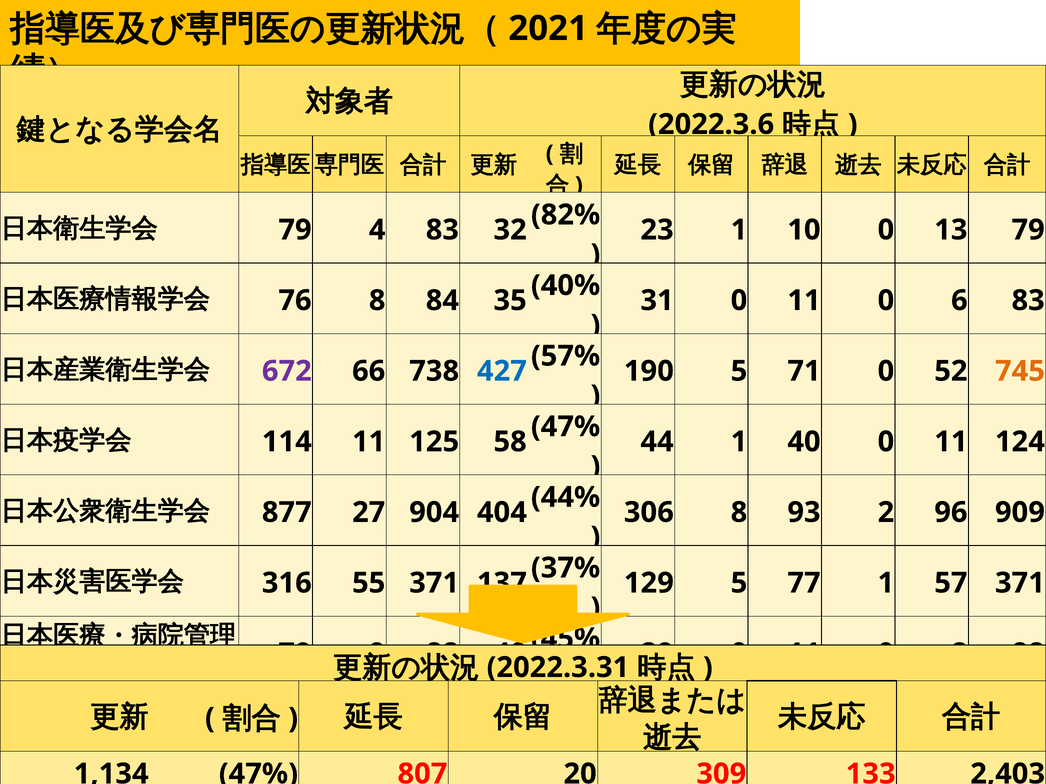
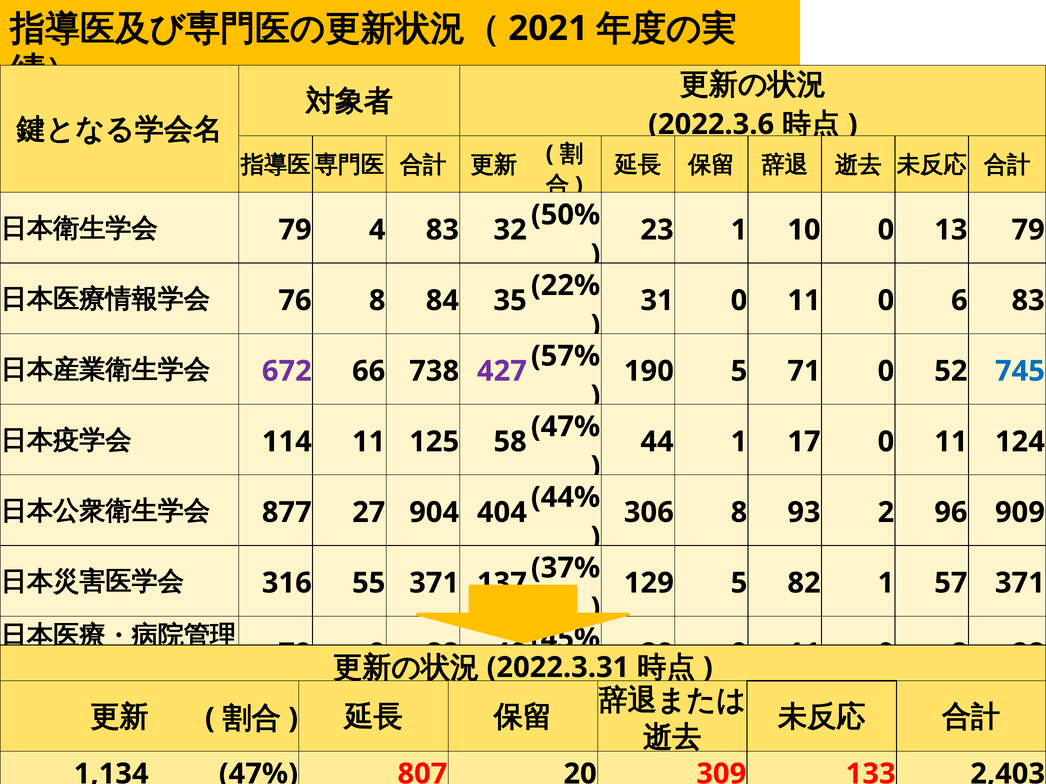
82%: 82% -> 50% (566, 215)
40%: 40% -> 22% (566, 286)
427 colour: blue -> purple (502, 371)
745 colour: orange -> blue (1020, 371)
1 40: 40 -> 17 (804, 442)
77: 77 -> 82 (804, 583)
